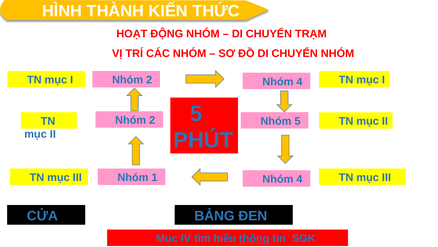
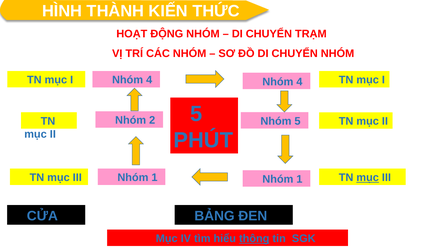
2: 2 -> 4 (149, 80)
mục underline: none -> present (368, 177)
4: 4 -> 1 (299, 179)
